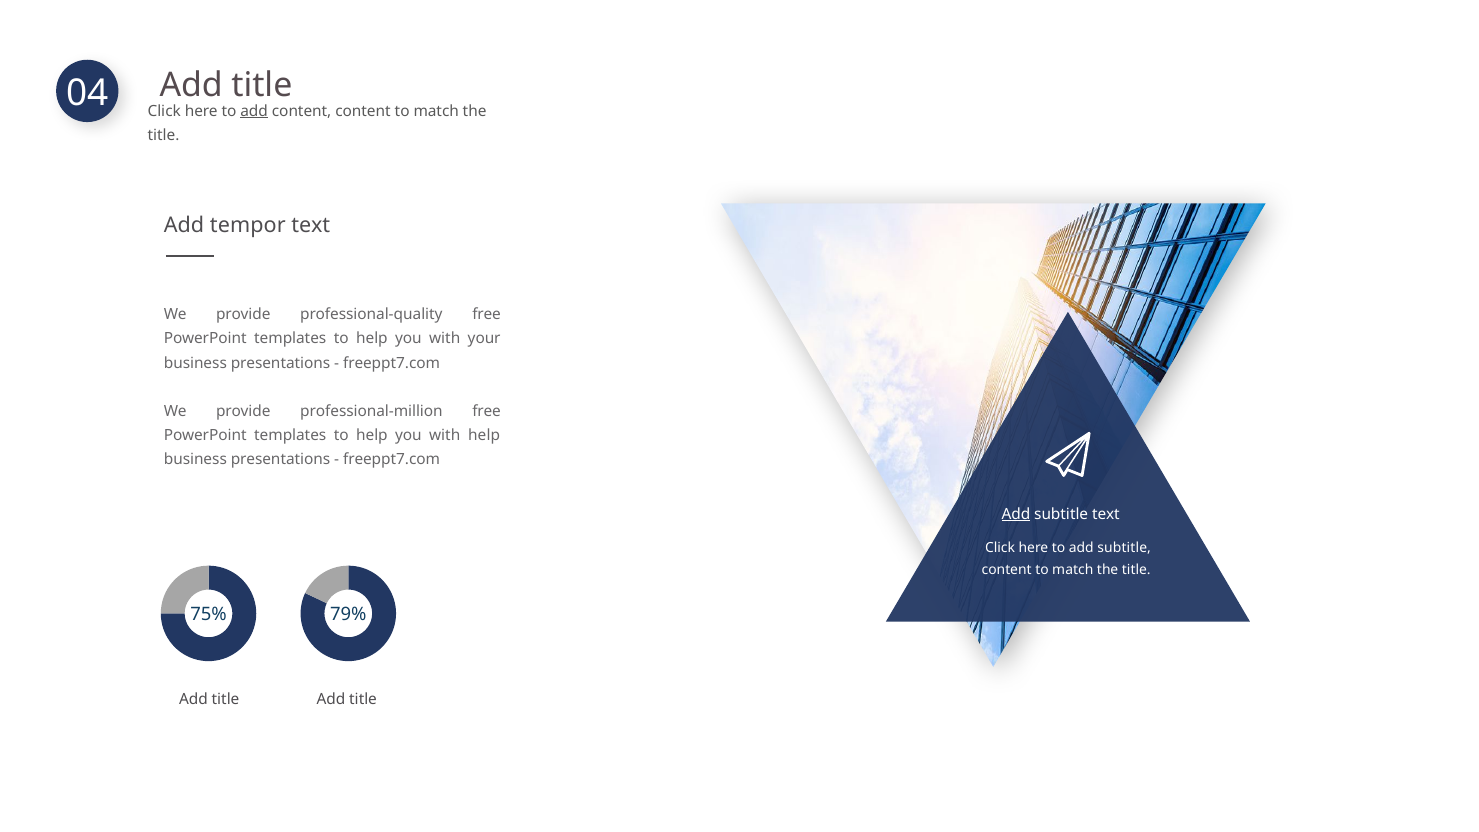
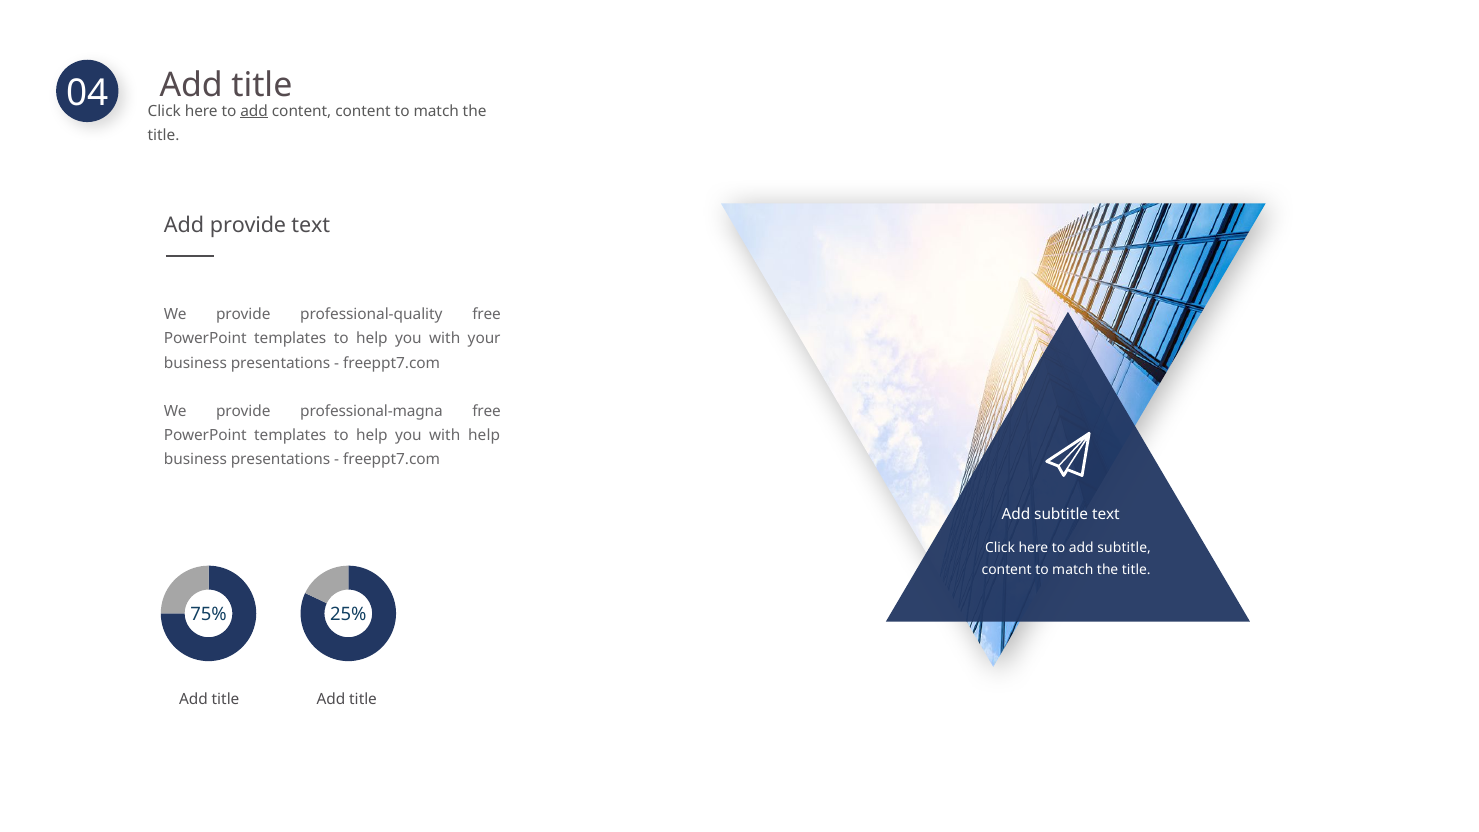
Add tempor: tempor -> provide (248, 225)
professional-million: professional-million -> professional-magna (371, 411)
Add underline: present -> none (1016, 514)
79%: 79% -> 25% (348, 615)
